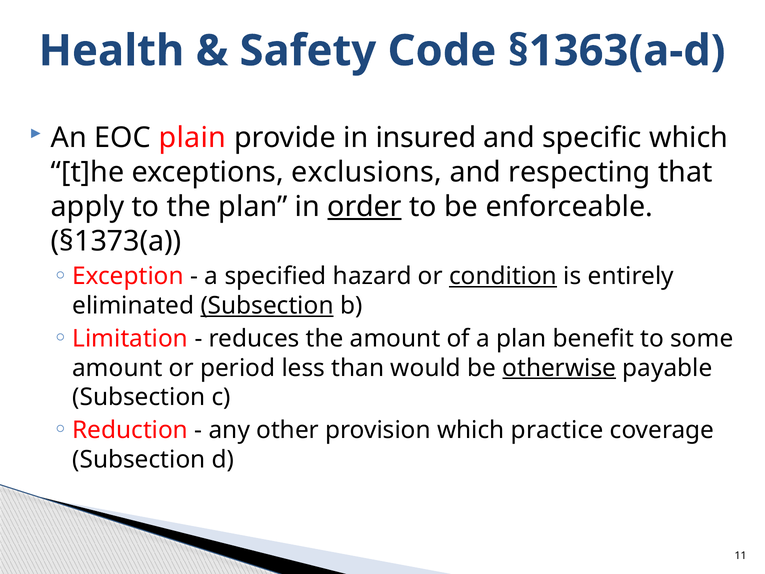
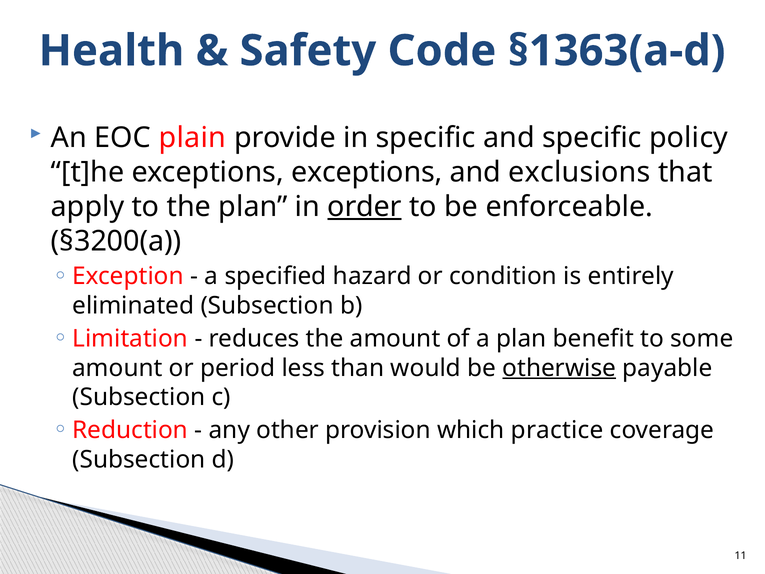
in insured: insured -> specific (426, 138)
specific which: which -> policy (689, 138)
exceptions exclusions: exclusions -> exceptions (367, 172)
respecting: respecting -> exclusions (579, 172)
§1373(a: §1373(a -> §3200(a (116, 241)
condition underline: present -> none (503, 276)
Subsection underline: present -> none (267, 306)
